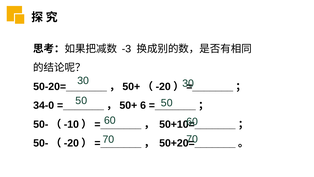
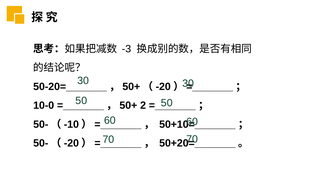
34-0: 34-0 -> 10-0 (44, 105)
6: 6 -> 2 (143, 105)
